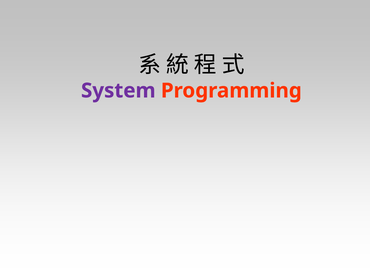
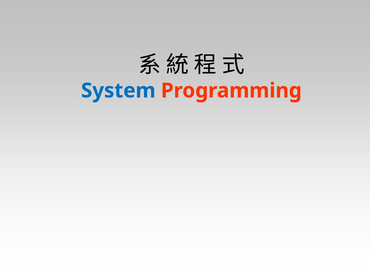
System colour: purple -> blue (118, 91)
